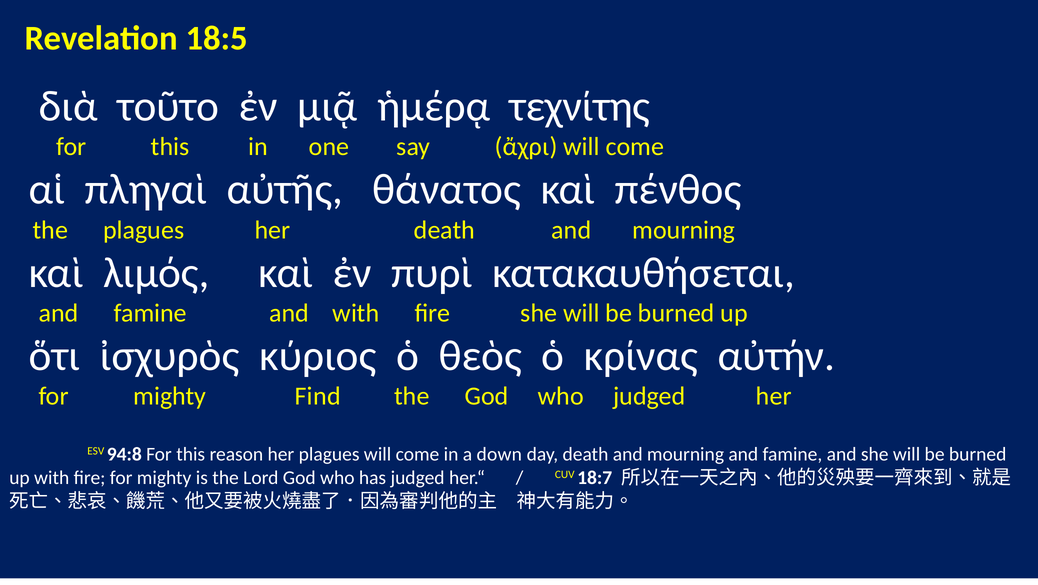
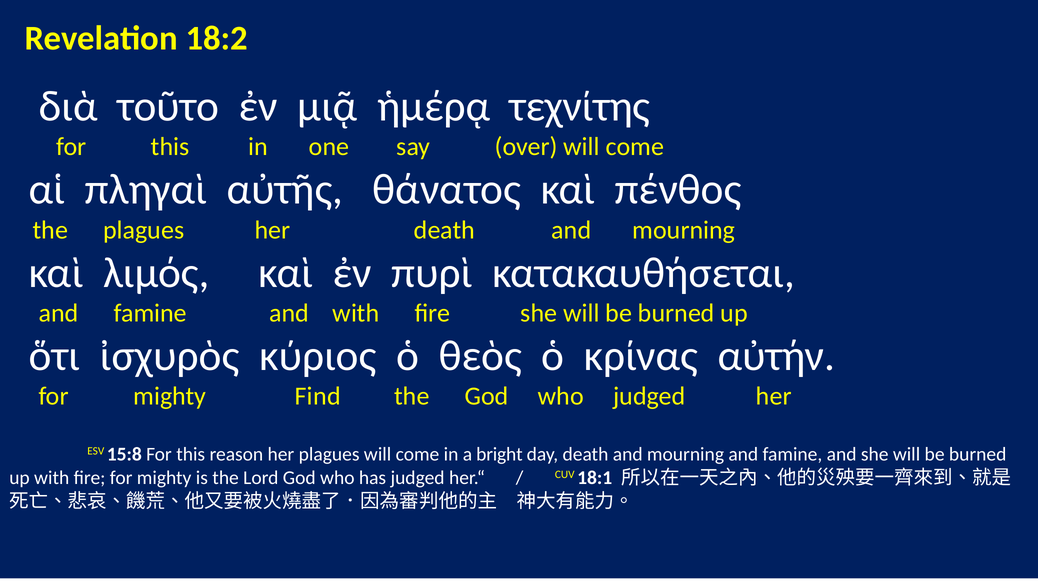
18:5: 18:5 -> 18:2 (217, 38)
ἄχρι: ἄχρι -> over (526, 147)
94:8: 94:8 -> 15:8 (124, 455)
down: down -> bright (499, 455)
18:7: 18:7 -> 18:1 (595, 478)
